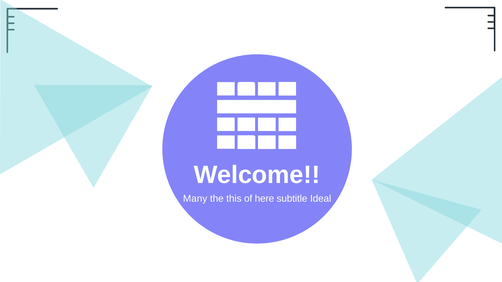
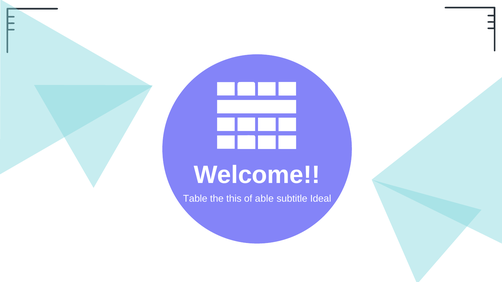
Many: Many -> Table (195, 199)
here: here -> able (264, 199)
